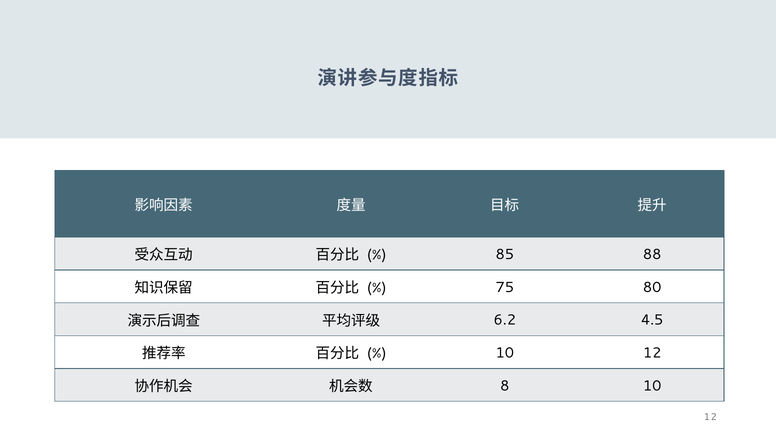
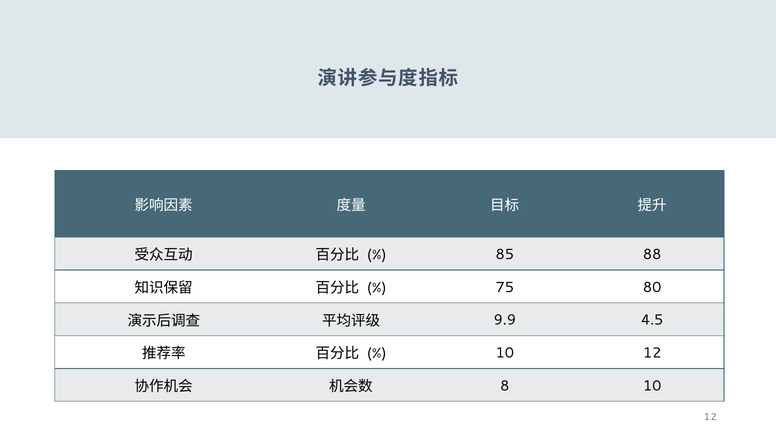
6.2: 6.2 -> 9.9 (505, 320)
